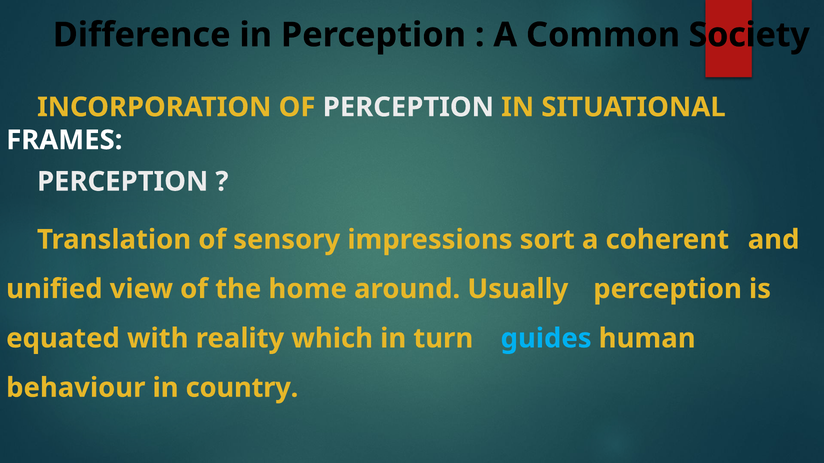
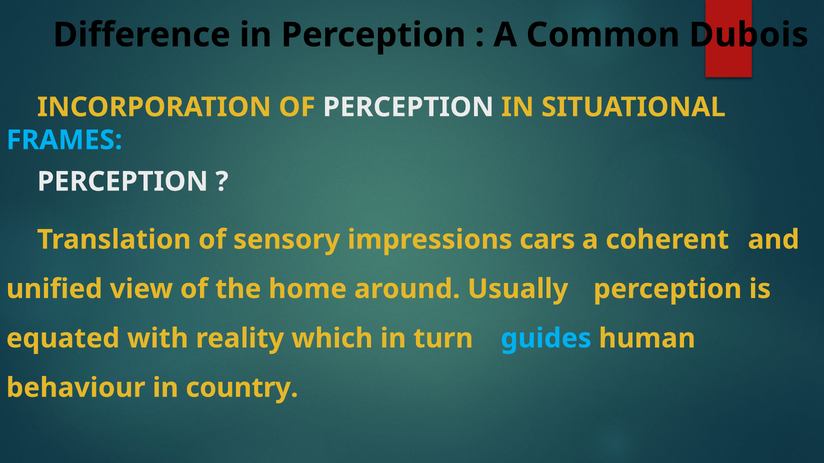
Society: Society -> Dubois (749, 35)
FRAMES colour: white -> light blue (64, 140)
sort: sort -> cars (547, 240)
